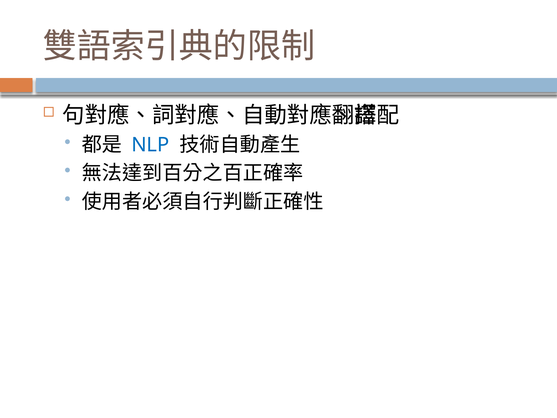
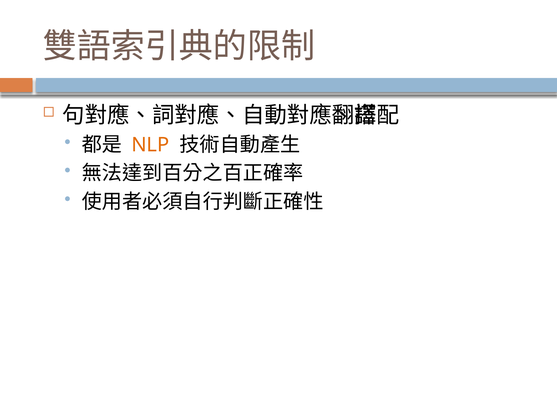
NLP colour: blue -> orange (150, 145)
